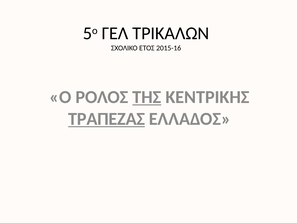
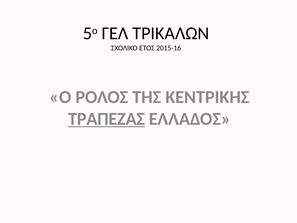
ΤΗΣ underline: present -> none (147, 97)
